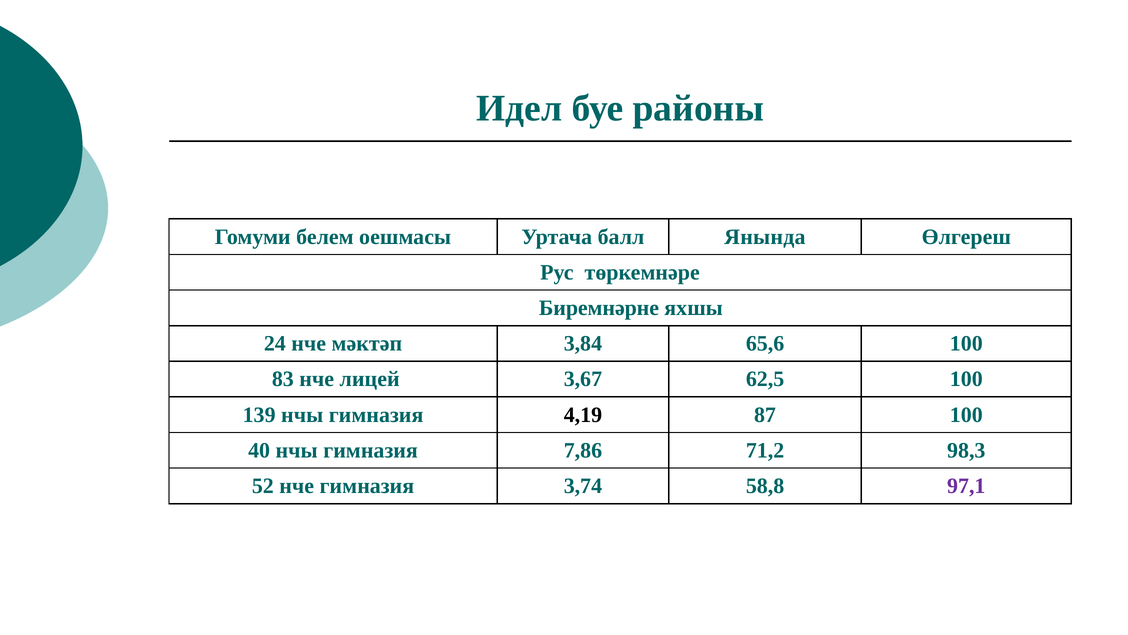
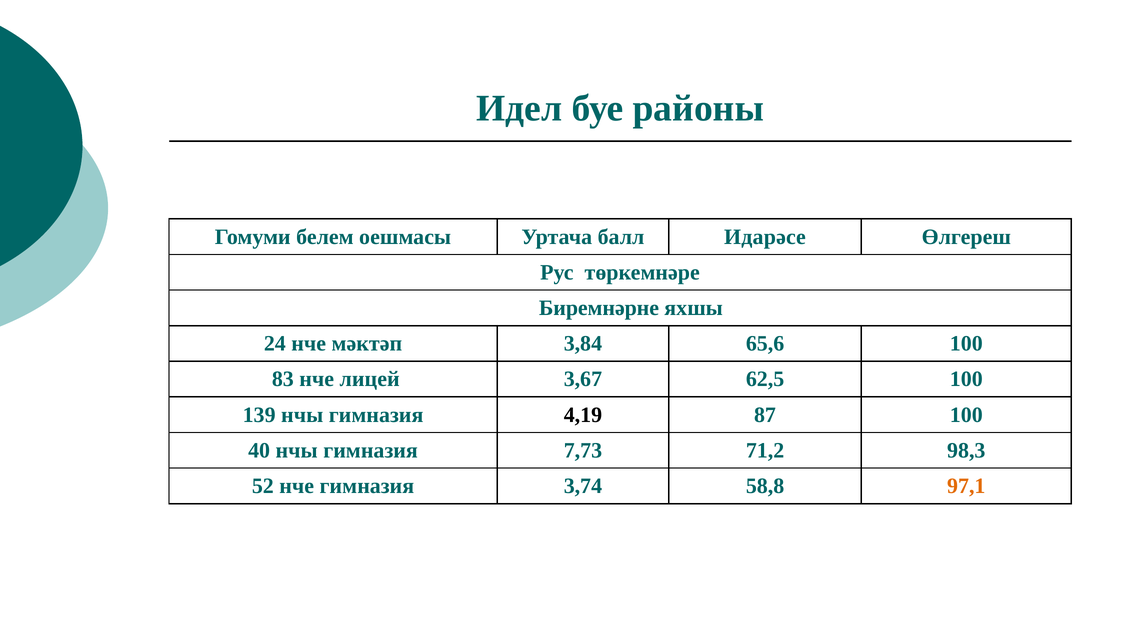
Янында: Янында -> Идарәсе (765, 237)
7,86: 7,86 -> 7,73 (583, 450)
97,1 colour: purple -> orange (966, 486)
